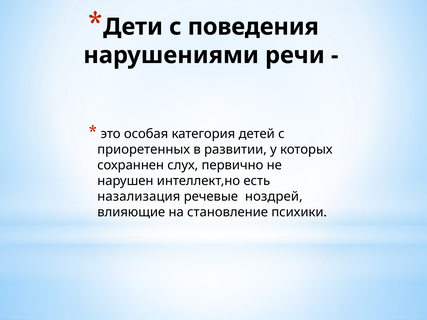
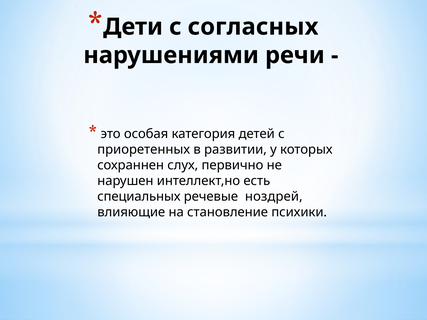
поведения: поведения -> согласных (253, 27)
назализация: назализация -> специальных (139, 197)
